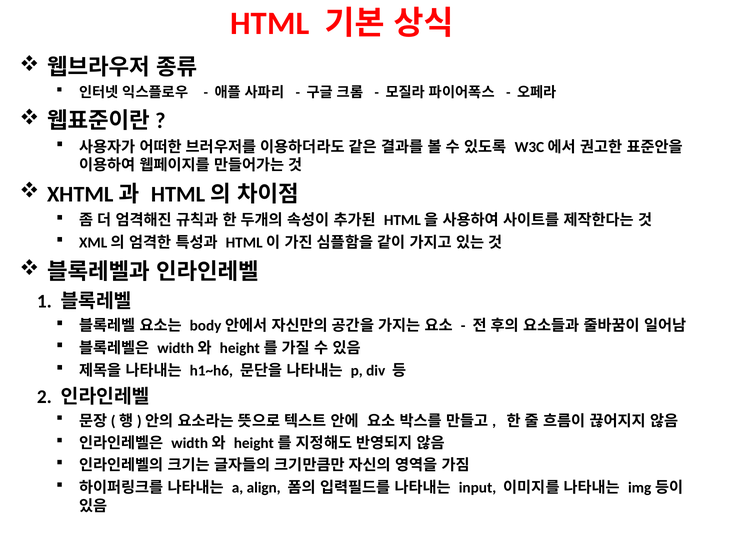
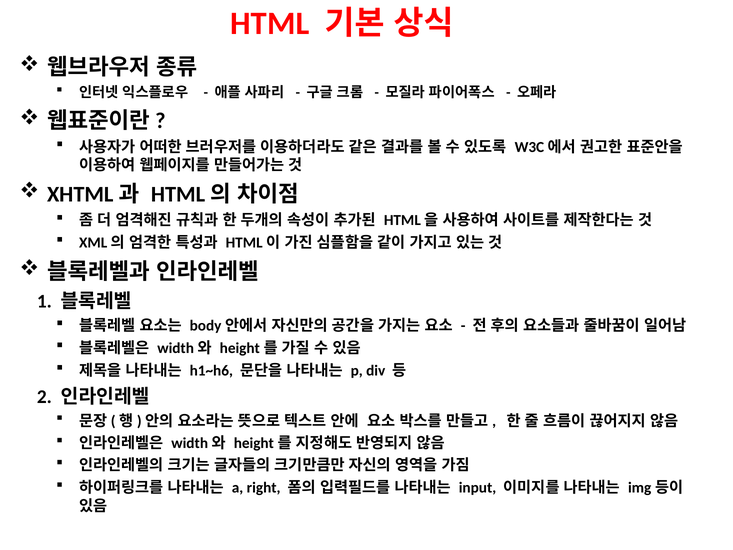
align: align -> right (264, 487)
